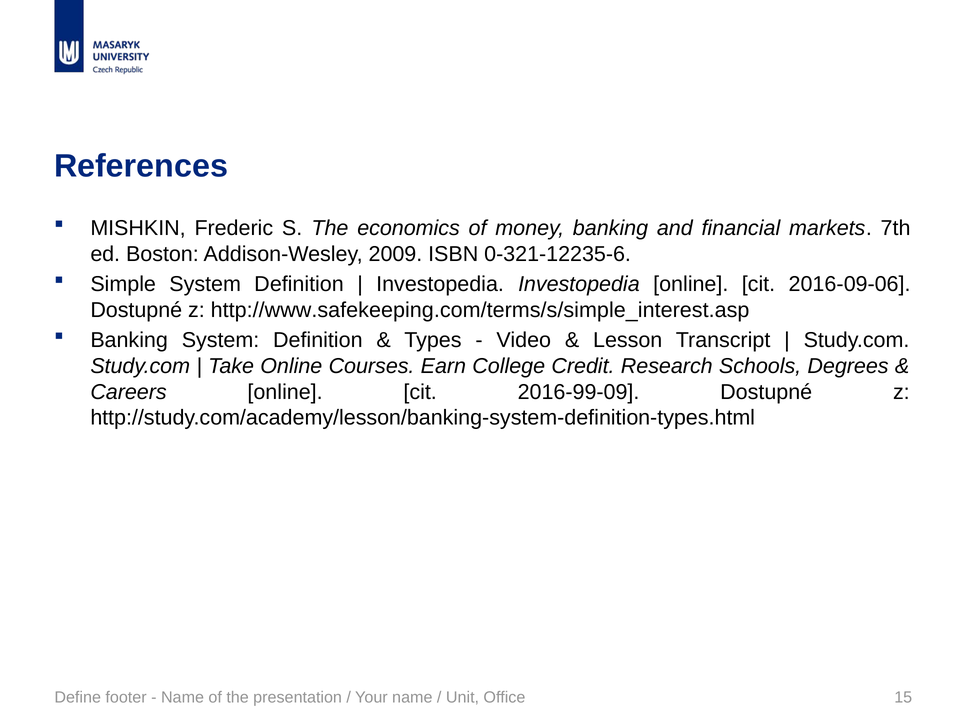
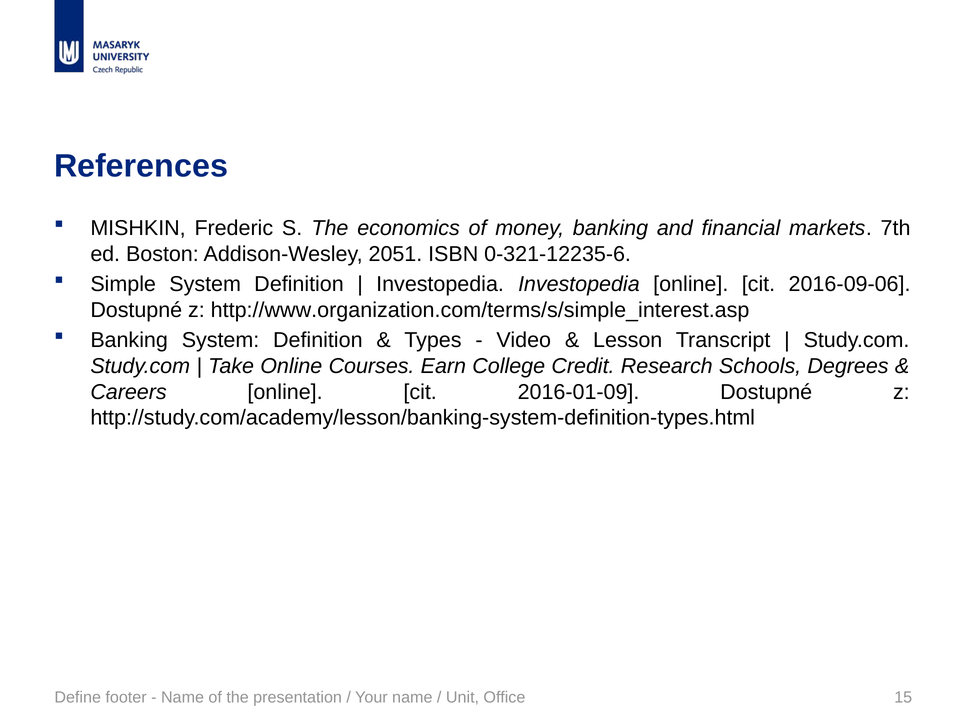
2009: 2009 -> 2051 (395, 254)
http://www.safekeeping.com/terms/s/simple_interest.asp: http://www.safekeeping.com/terms/s/simple_interest.asp -> http://www.organization.com/terms/s/simple_interest.asp (480, 310)
2016-99-09: 2016-99-09 -> 2016-01-09 (579, 392)
